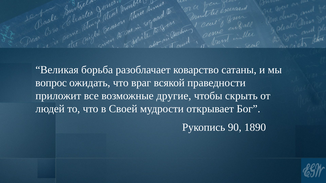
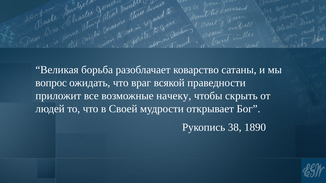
другие: другие -> начеку (174, 96)
90: 90 -> 38 (235, 128)
